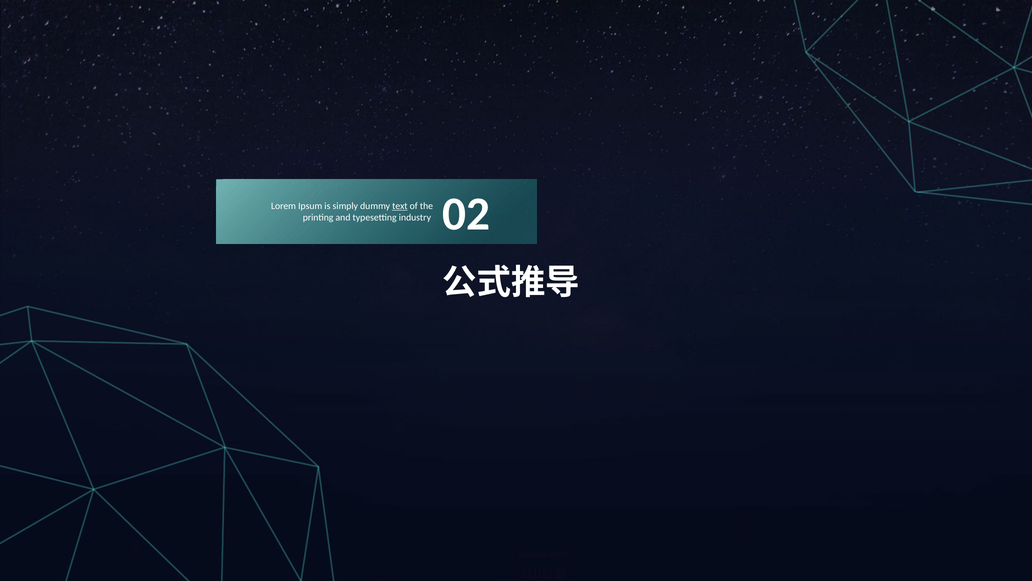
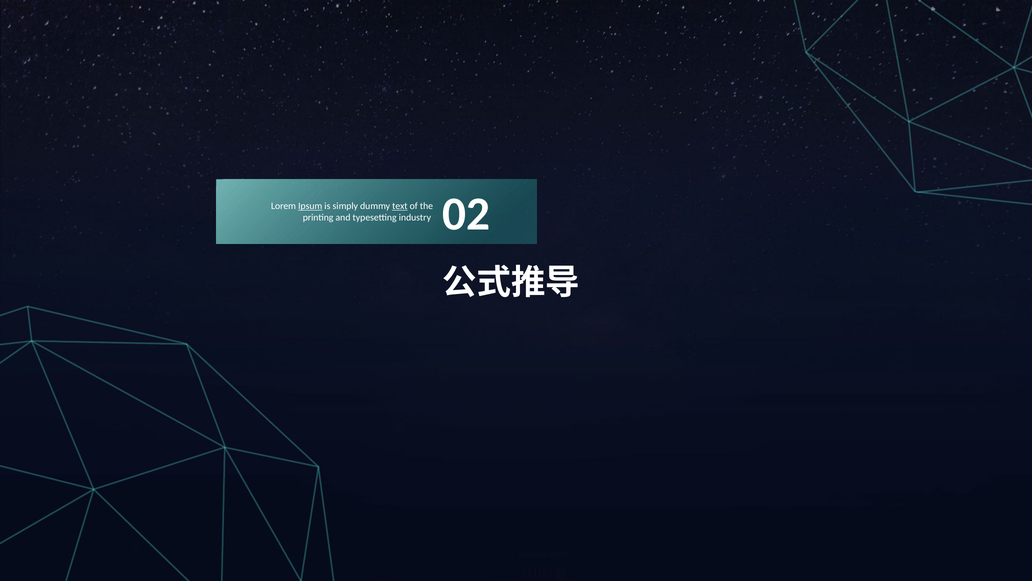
Ipsum underline: none -> present (310, 206)
